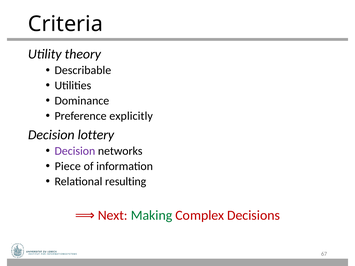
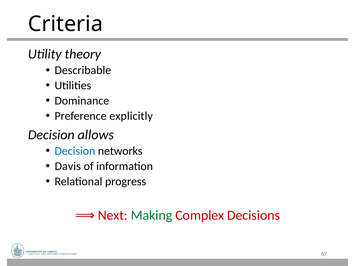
lottery: lottery -> allows (96, 135)
Decision colour: purple -> blue (75, 151)
Piece: Piece -> Davis (68, 166)
resulting: resulting -> progress (126, 182)
